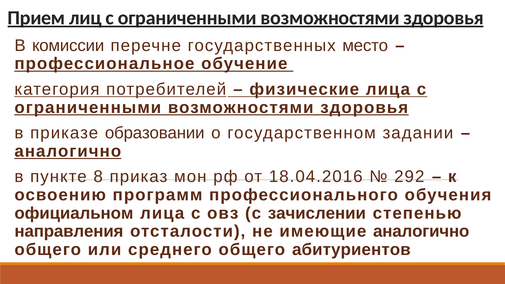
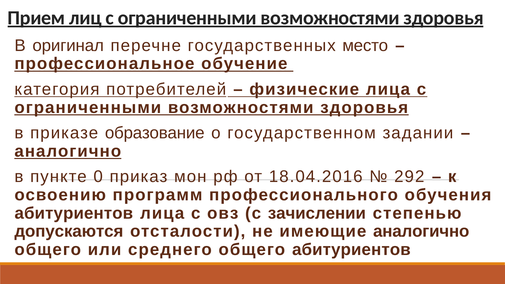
комиссии: комиссии -> оригинал (68, 46)
образовании: образовании -> образование (155, 133)
8: 8 -> 0 (98, 177)
официальном: официальном -> абитуриентов (74, 213)
направления: направления -> допускаются (69, 231)
